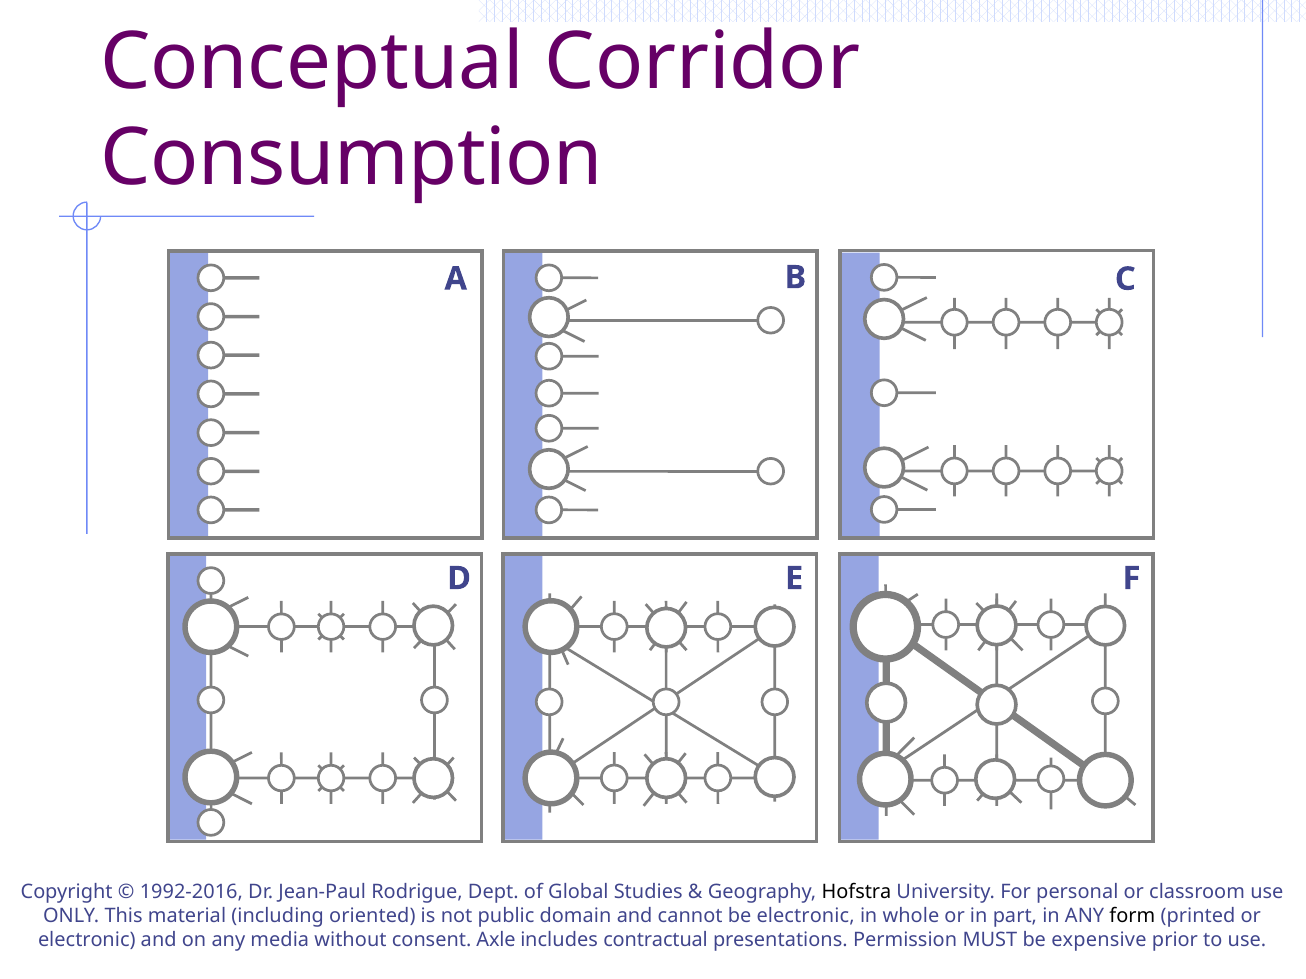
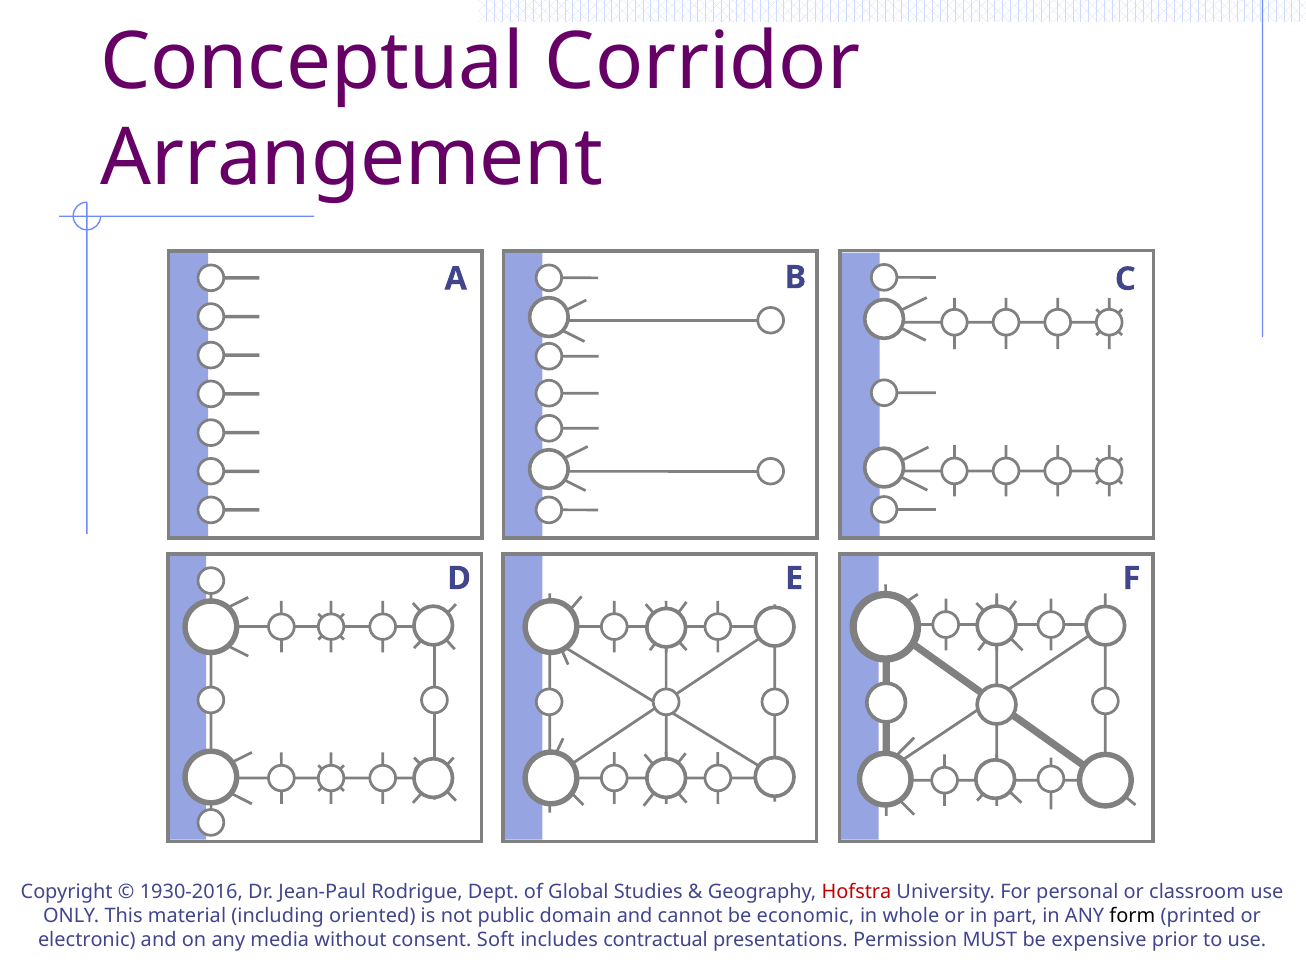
Consumption: Consumption -> Arrangement (352, 158)
1992-2016: 1992-2016 -> 1930-2016 (191, 893)
Hofstra colour: black -> red (857, 893)
be electronic: electronic -> economic (806, 917)
Axle: Axle -> Soft (496, 941)
